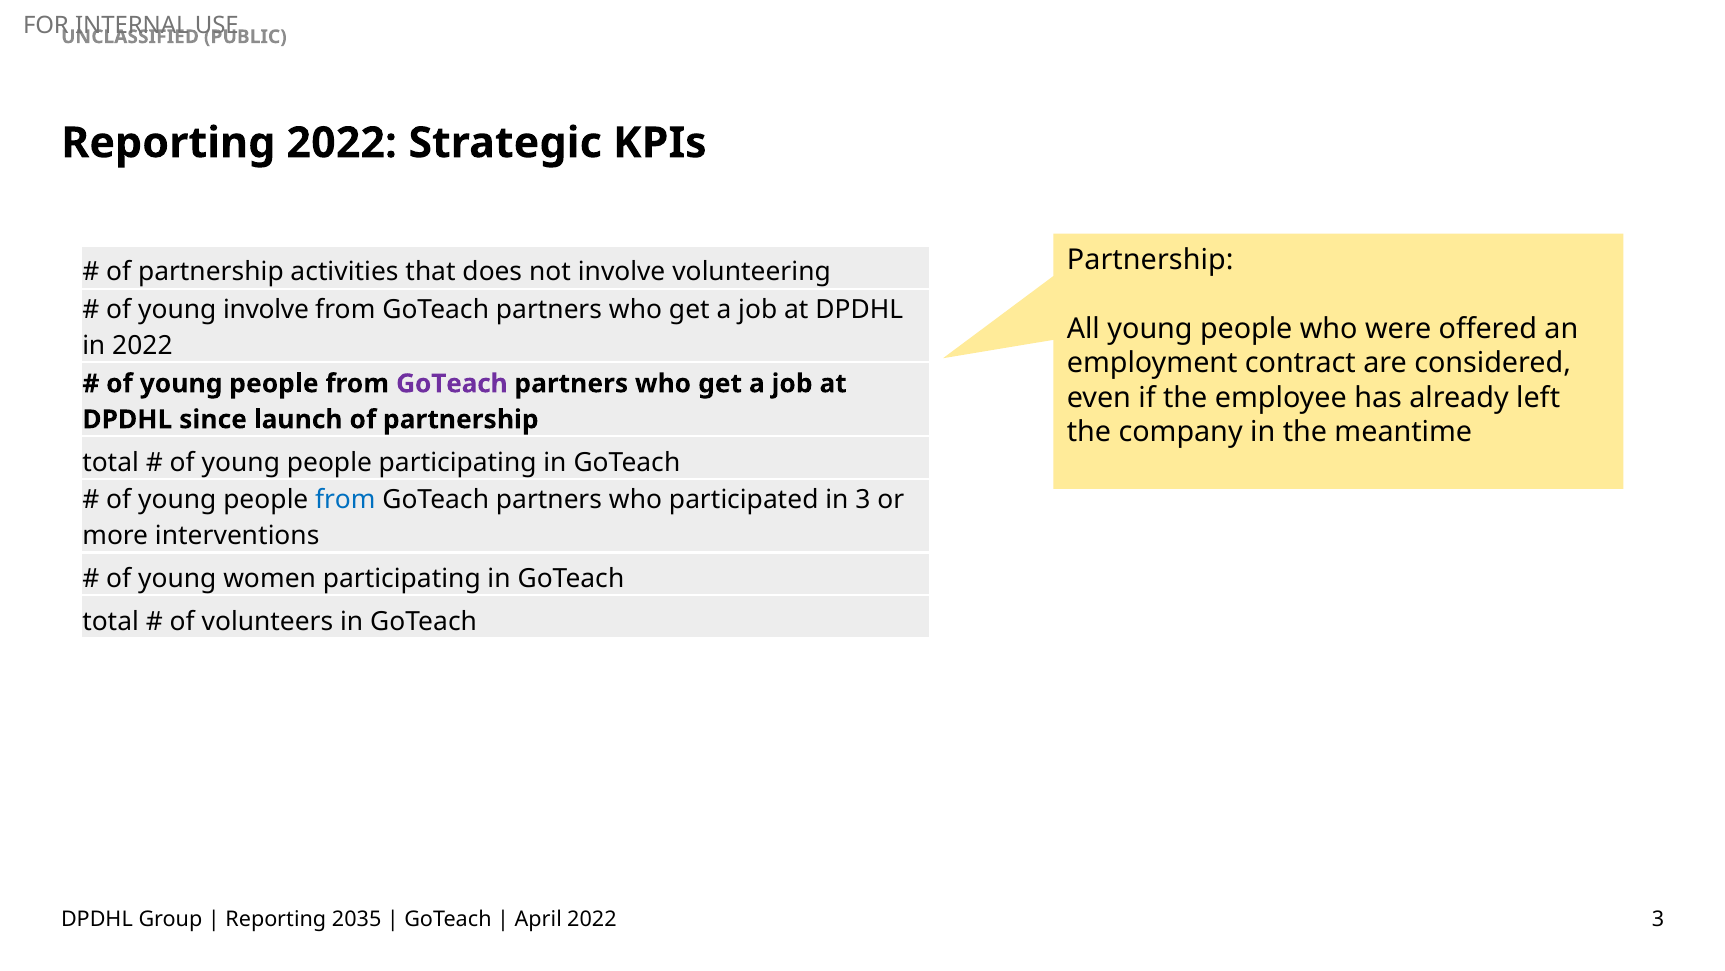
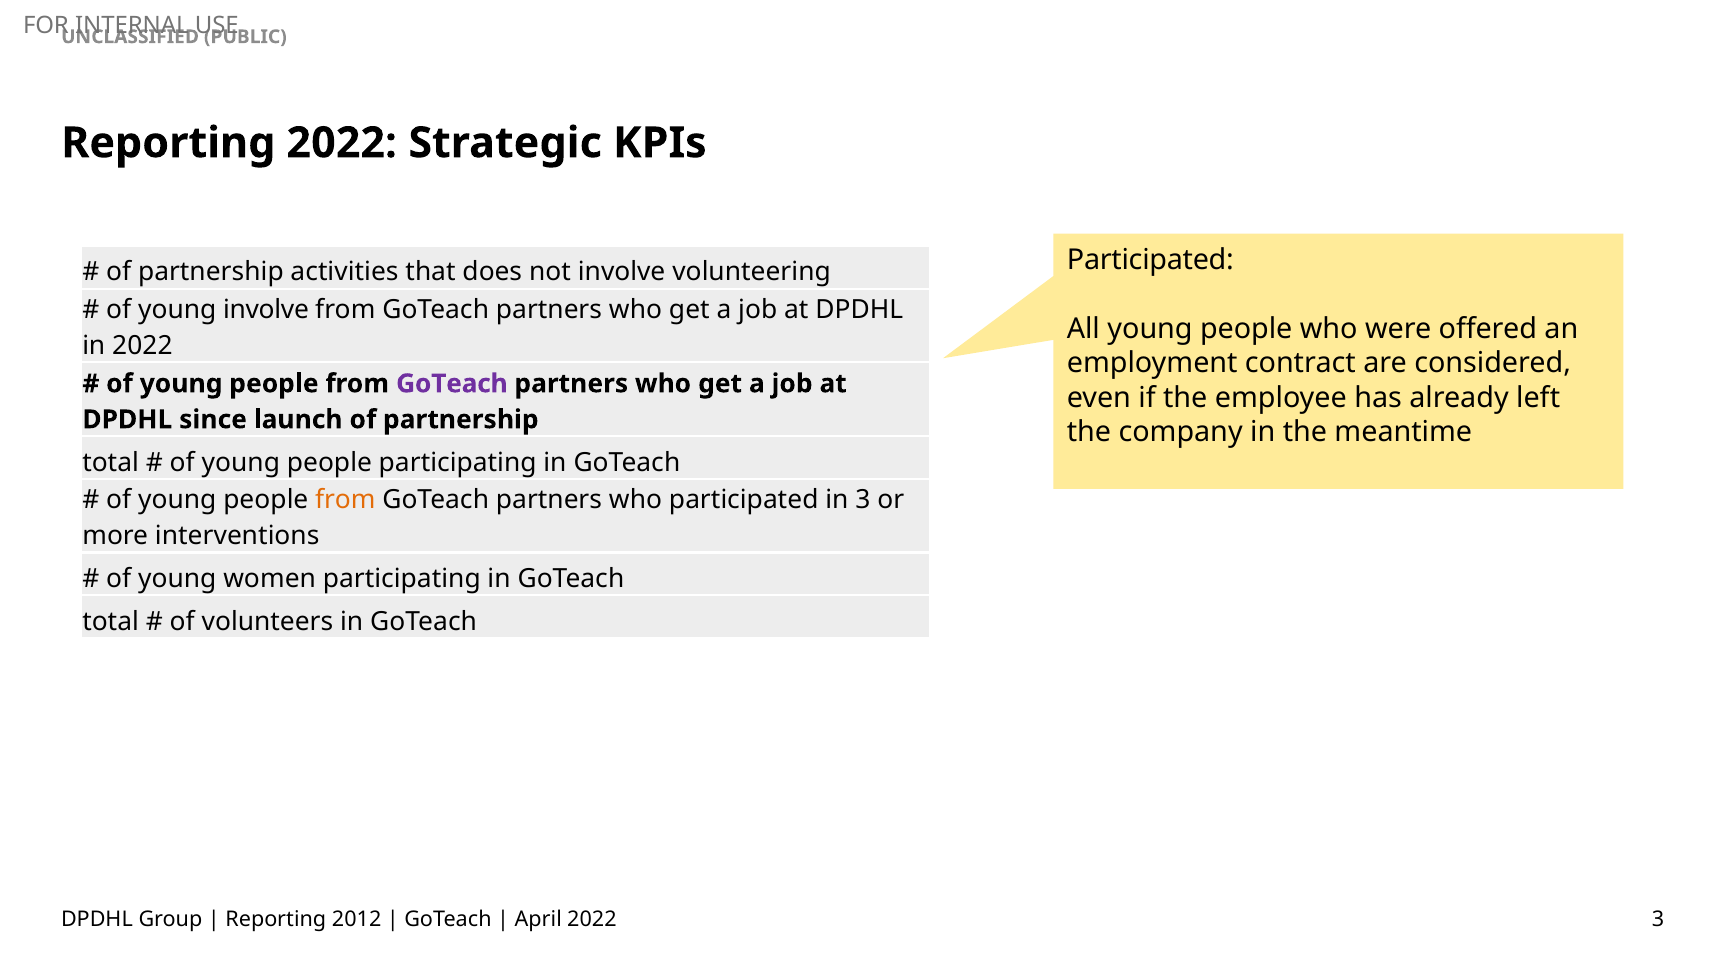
Partnership: Partnership -> Participated (1150, 259)
from colour: blue -> orange (345, 500)
2035: 2035 -> 2012 (357, 919)
